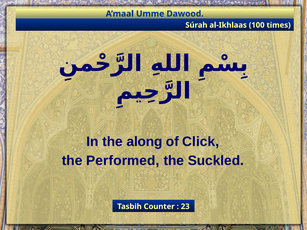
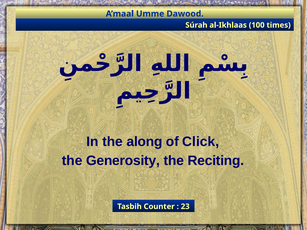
Performed: Performed -> Generosity (123, 161)
Suckled: Suckled -> Reciting (216, 161)
